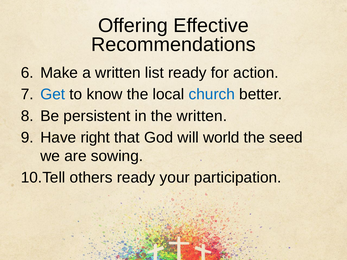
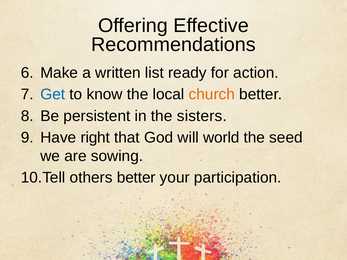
church colour: blue -> orange (212, 94)
the written: written -> sisters (202, 116)
others ready: ready -> better (136, 178)
